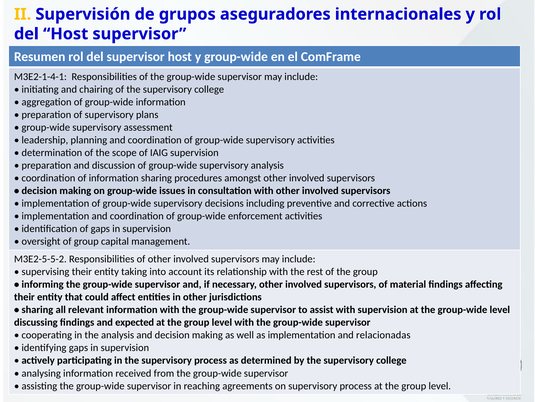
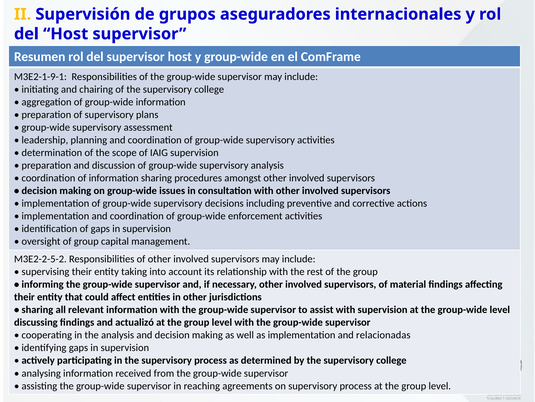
M3E2-1-4-1: M3E2-1-4-1 -> M3E2-1-9-1 (40, 76)
M3E2-5-5-2: M3E2-5-5-2 -> M3E2-2-5-2 (40, 259)
expected: expected -> actualizó (135, 322)
